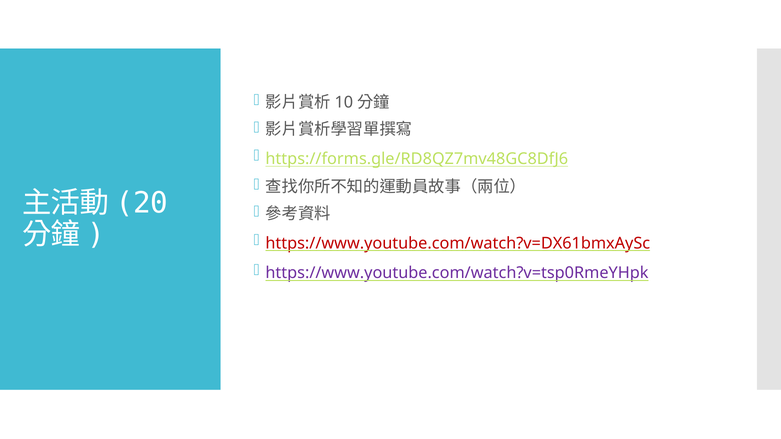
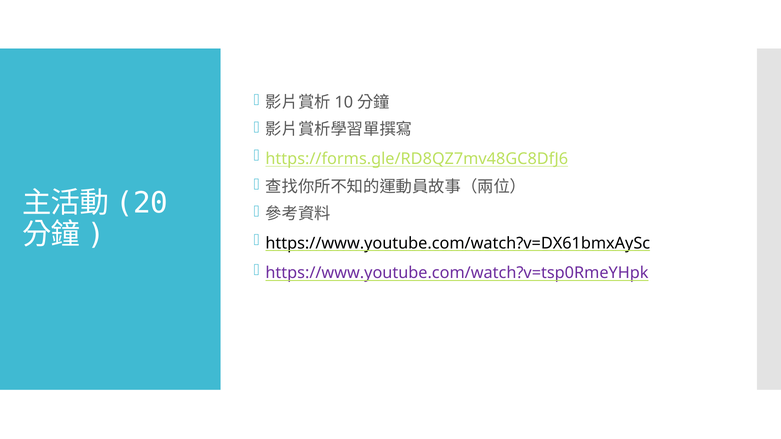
https://www.youtube.com/watch?v=DX61bmxAySc colour: red -> black (458, 243)
